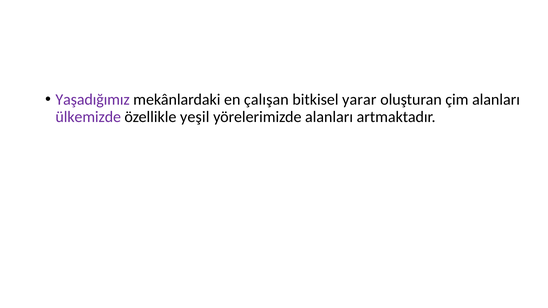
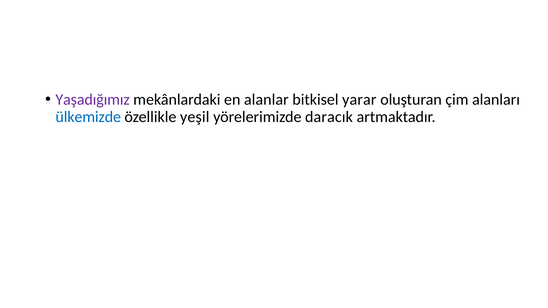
çalışan: çalışan -> alanlar (266, 100)
ülkemizde colour: purple -> blue (88, 117)
yörelerimizde alanları: alanları -> daracık (329, 117)
